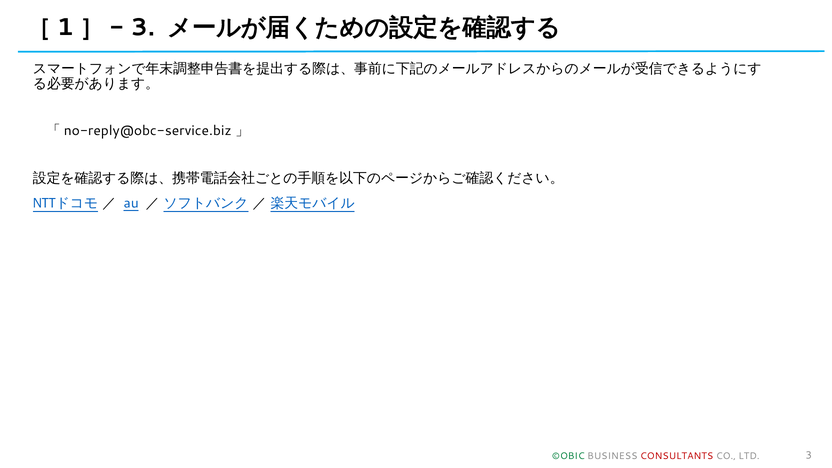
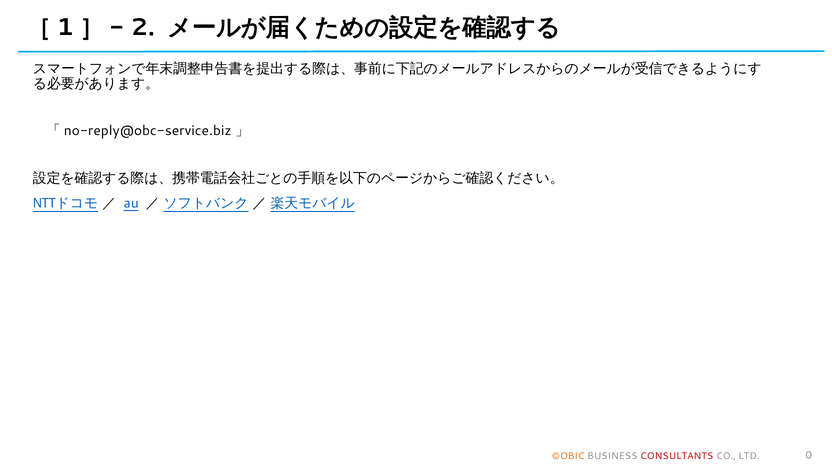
［1］- 3: 3 -> 2 (143, 27)
©OBIC colour: green -> orange (568, 456)
LTD 3: 3 -> 0 (809, 455)
